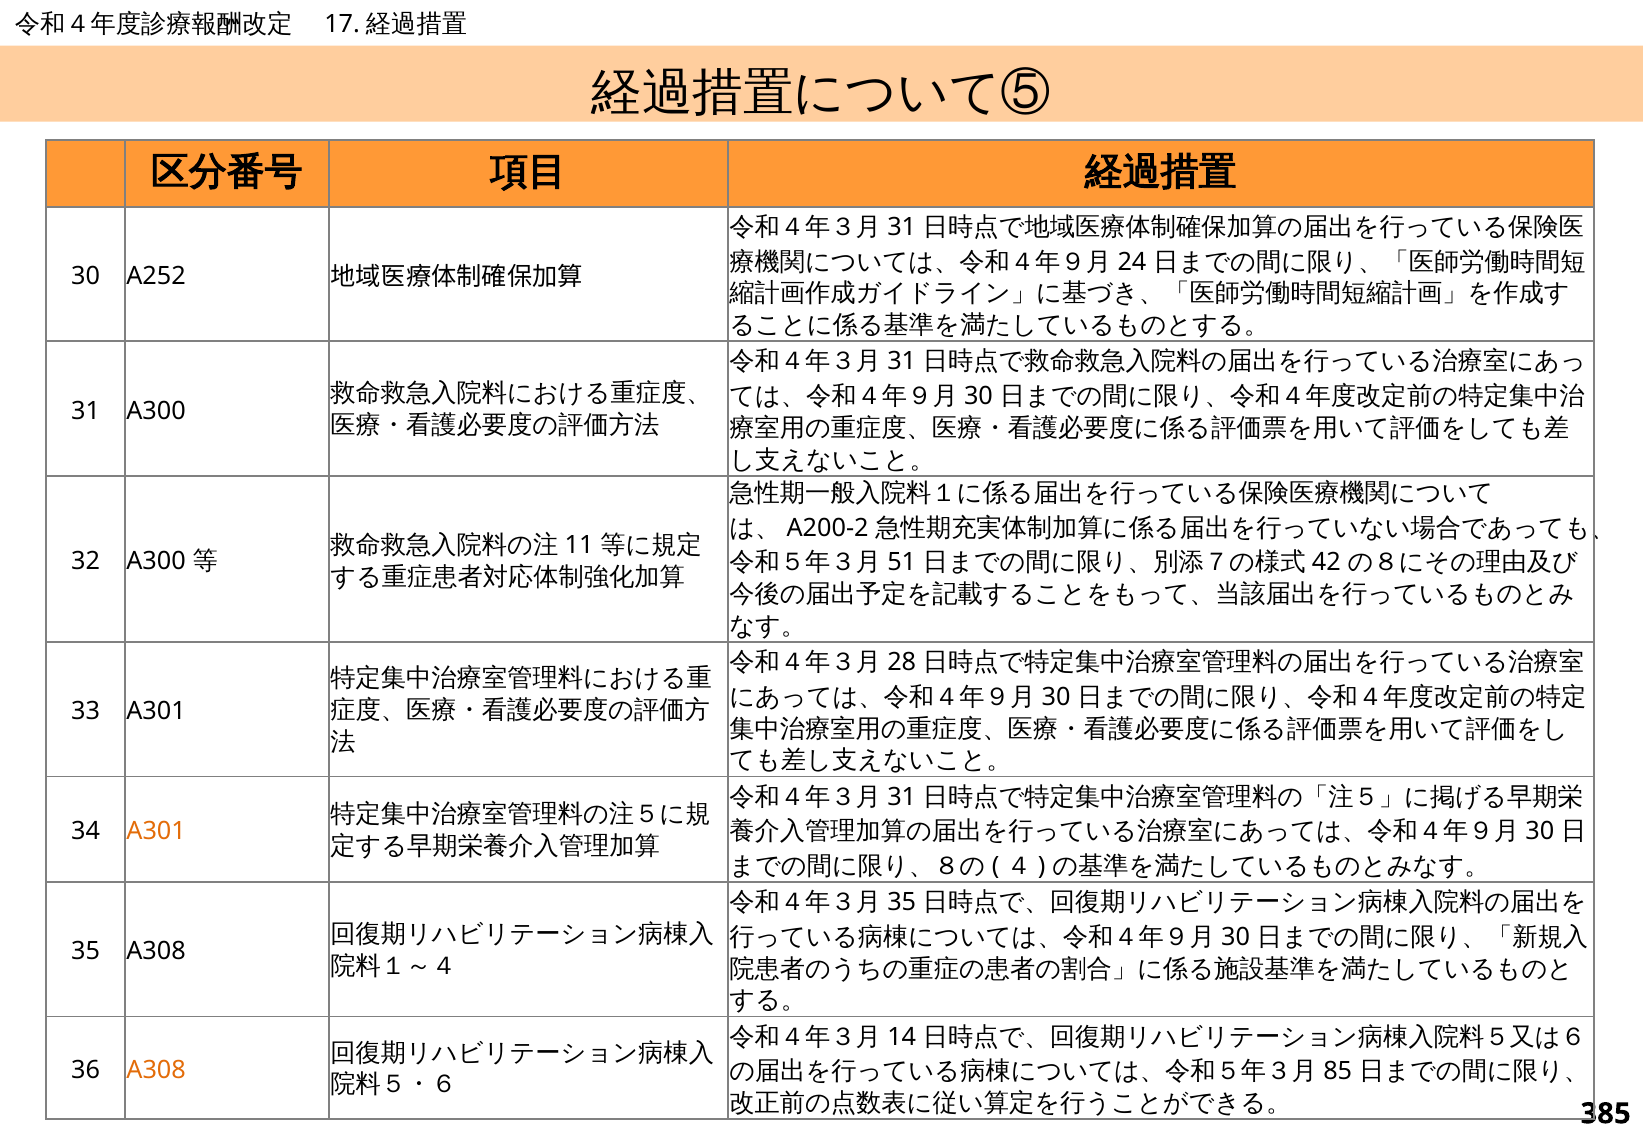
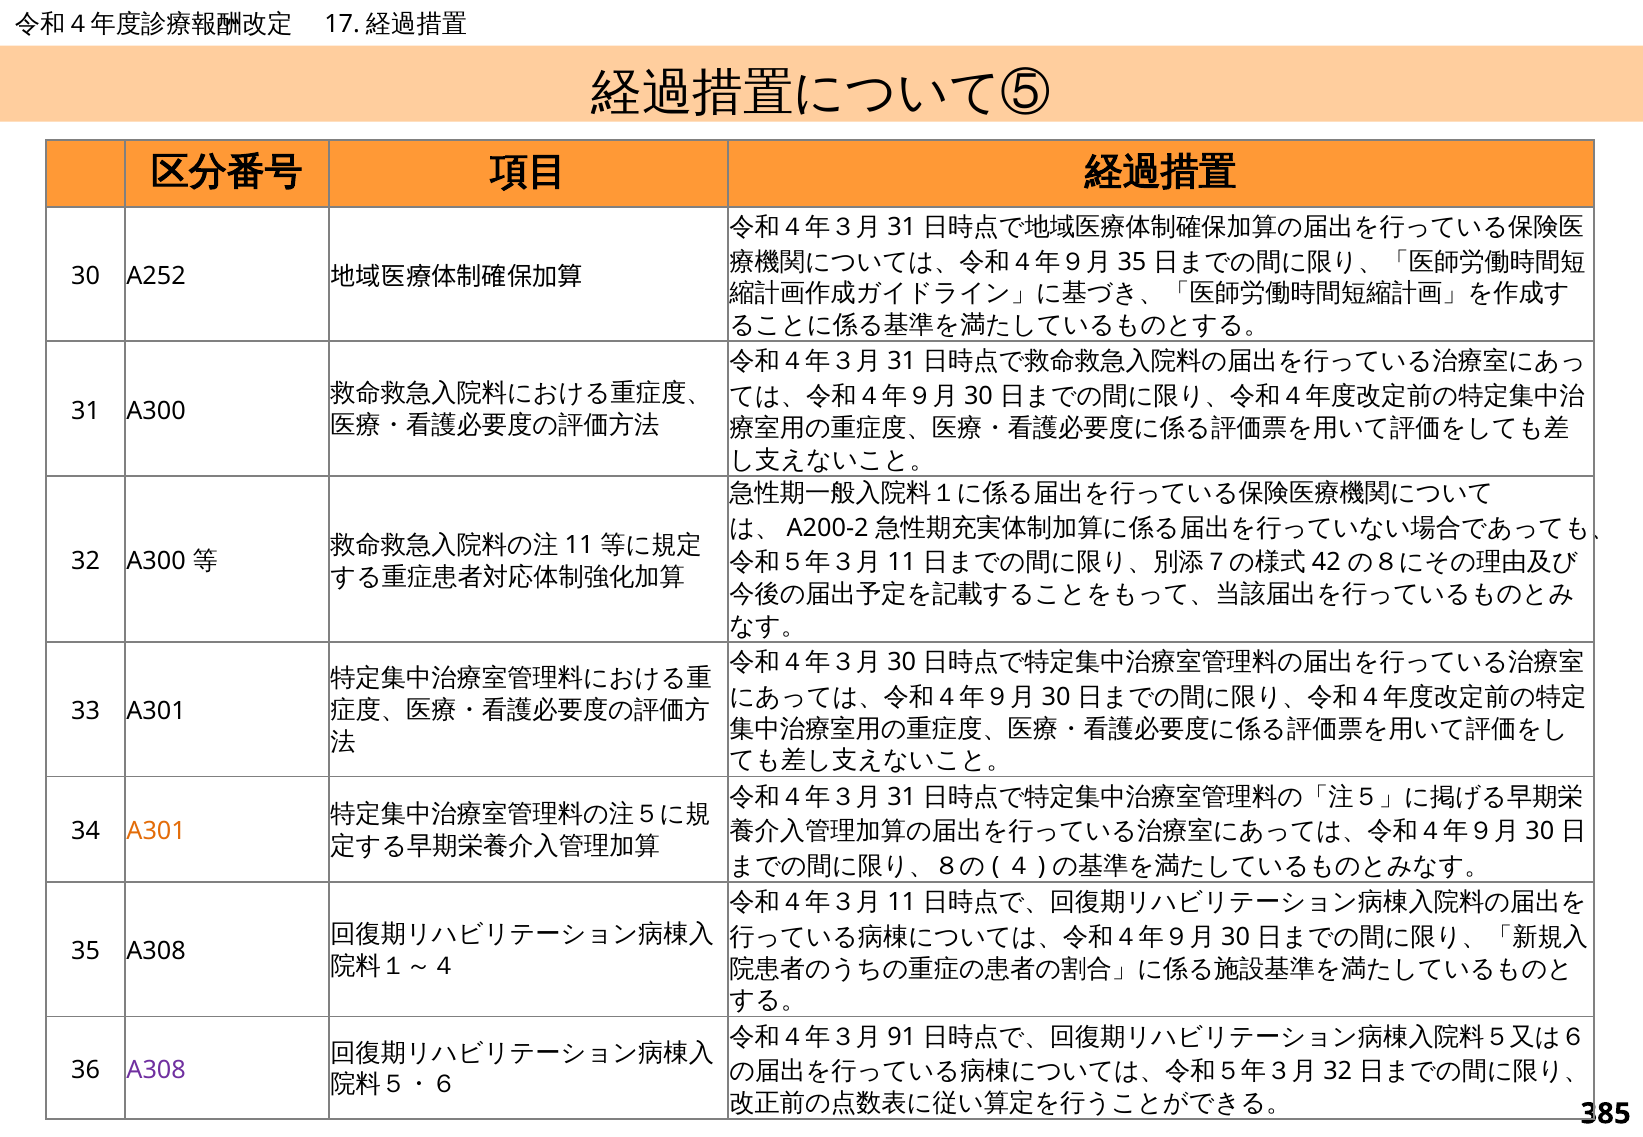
24: 24 -> 35 (1132, 262)
51: 51 -> 11 (902, 563)
28: 28 -> 30 (902, 663)
35: 35 -> 11 (902, 903)
14: 14 -> 91 (902, 1037)
85: 85 -> 32 (1338, 1072)
A308 colour: orange -> purple (156, 1071)
